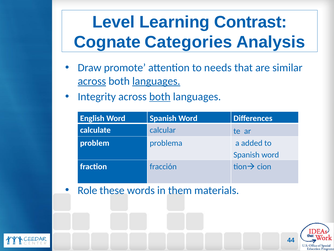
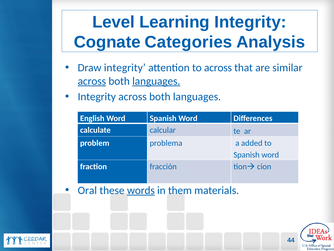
Learning Contrast: Contrast -> Integrity (250, 22)
Draw promote: promote -> integrity (125, 68)
to needs: needs -> across (218, 68)
both underline: present -> none (160, 97)
Role: Role -> Oral (87, 190)
words underline: none -> present (141, 190)
